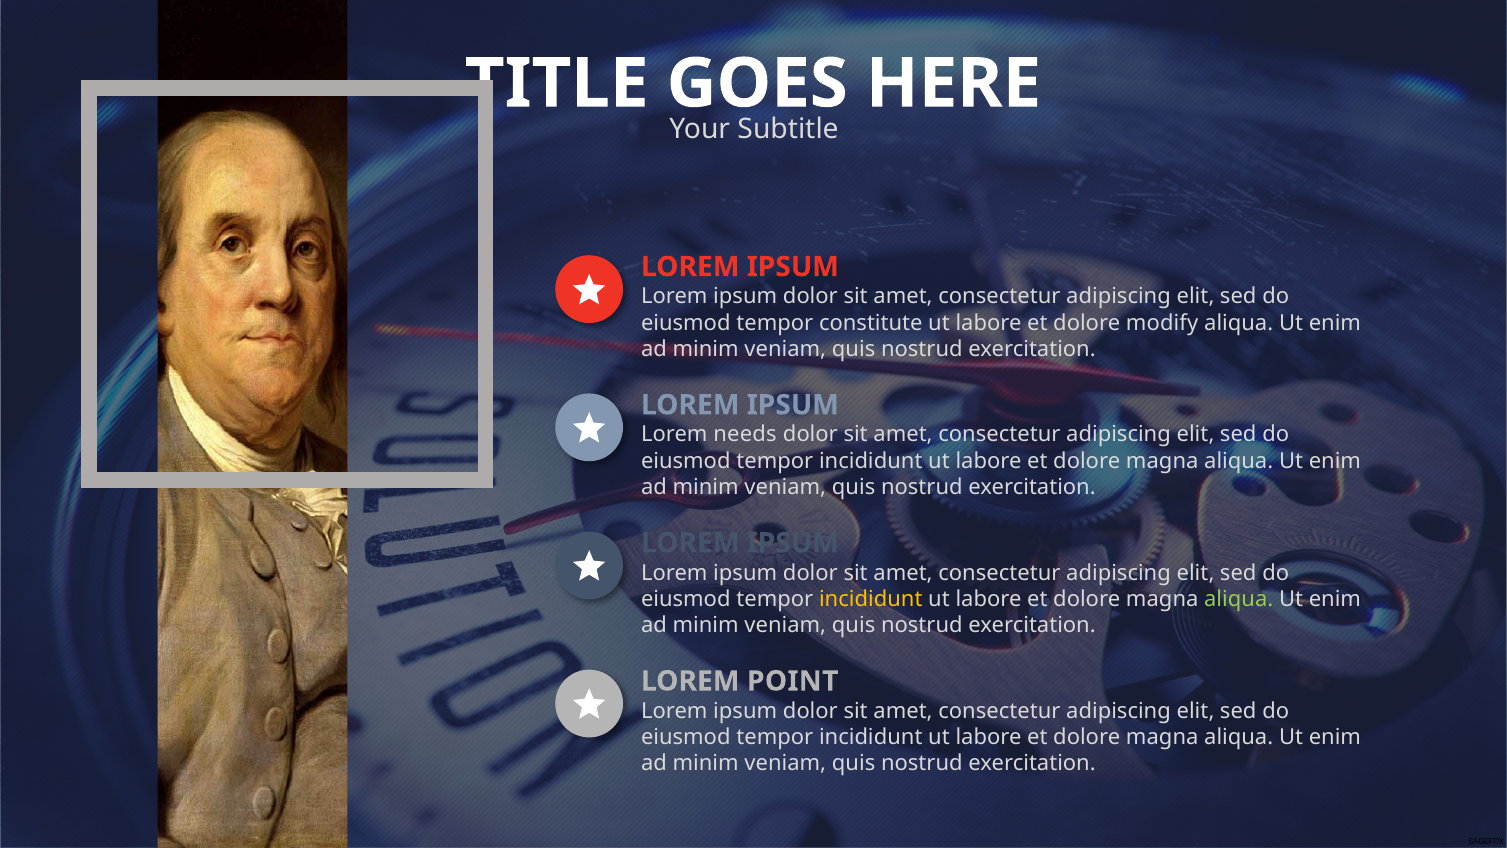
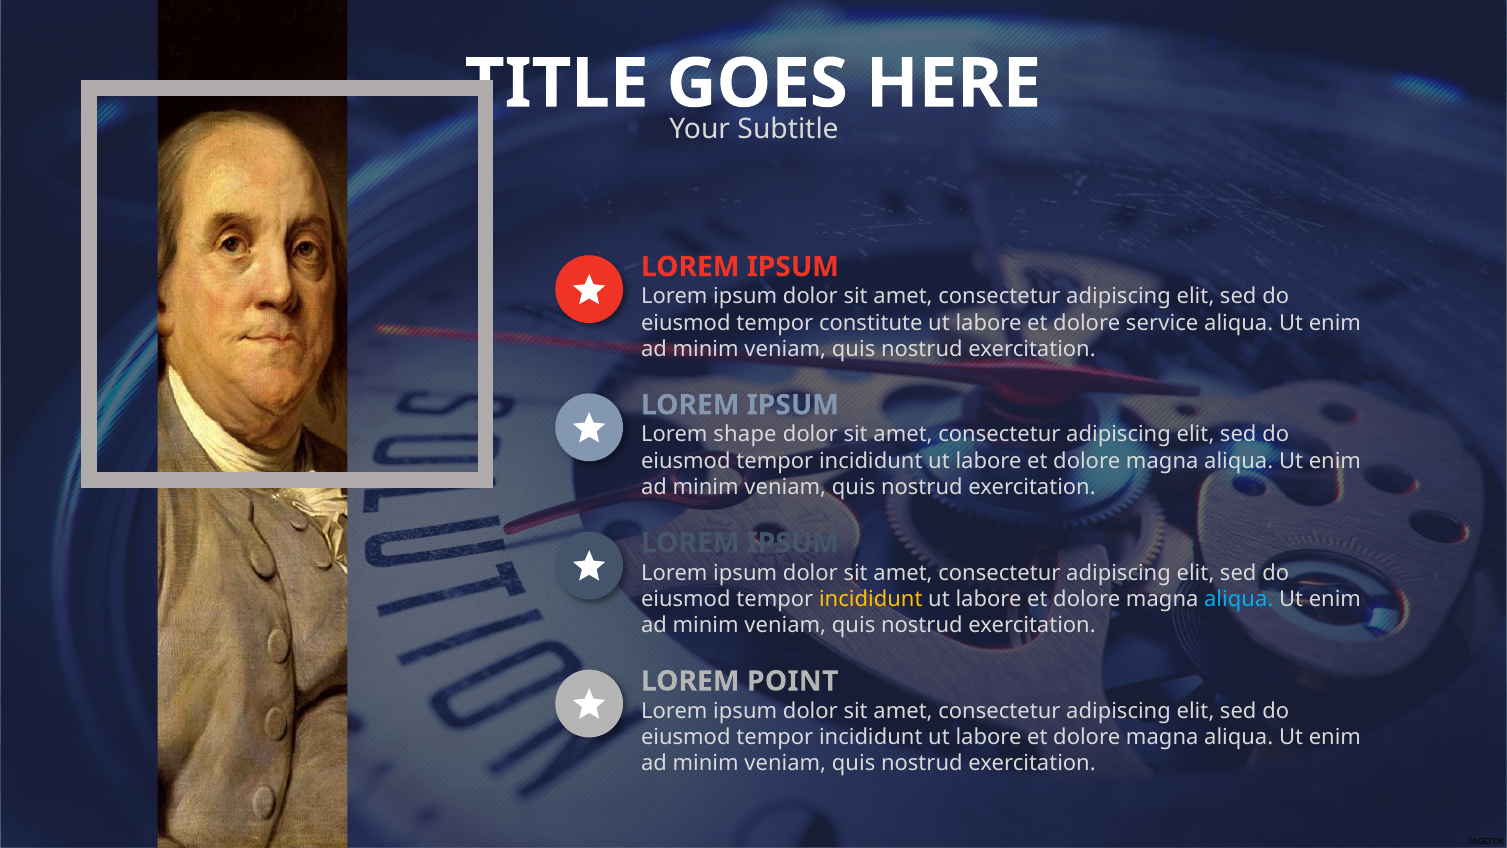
modify: modify -> service (1162, 323)
needs: needs -> shape (745, 435)
aliqua colour: light green -> light blue (1239, 599)
